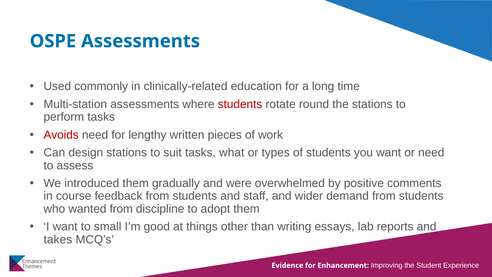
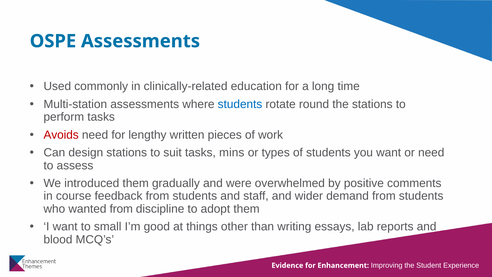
students colour: red -> blue (240, 104)
what: what -> mins (232, 153)
takes: takes -> blood (58, 239)
